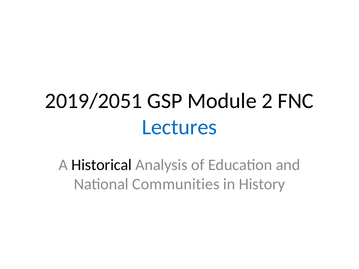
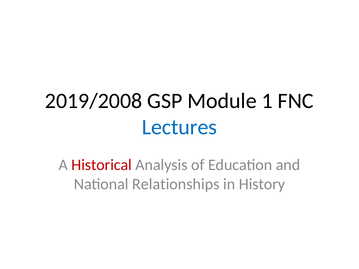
2019/2051: 2019/2051 -> 2019/2008 (94, 101)
2: 2 -> 1 (267, 101)
Historical colour: black -> red (102, 165)
Communities: Communities -> Relationships (176, 184)
